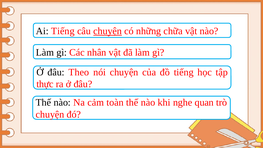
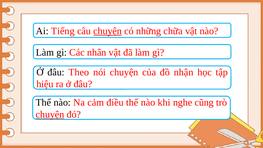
đồ tiếng: tiếng -> nhận (184, 72)
thực: thực -> hiệu (45, 84)
toàn: toàn -> điều (115, 102)
quan: quan -> cũng (204, 102)
chuyện underline: none -> present (50, 114)
